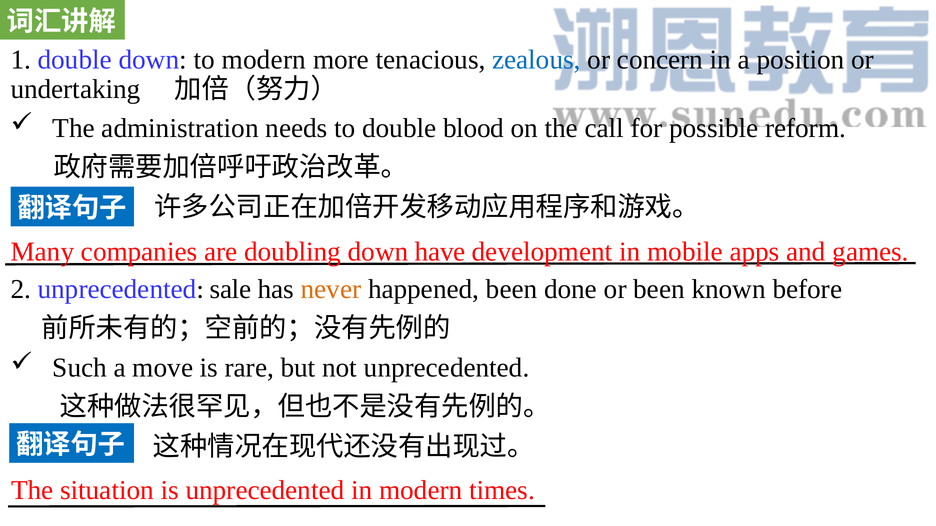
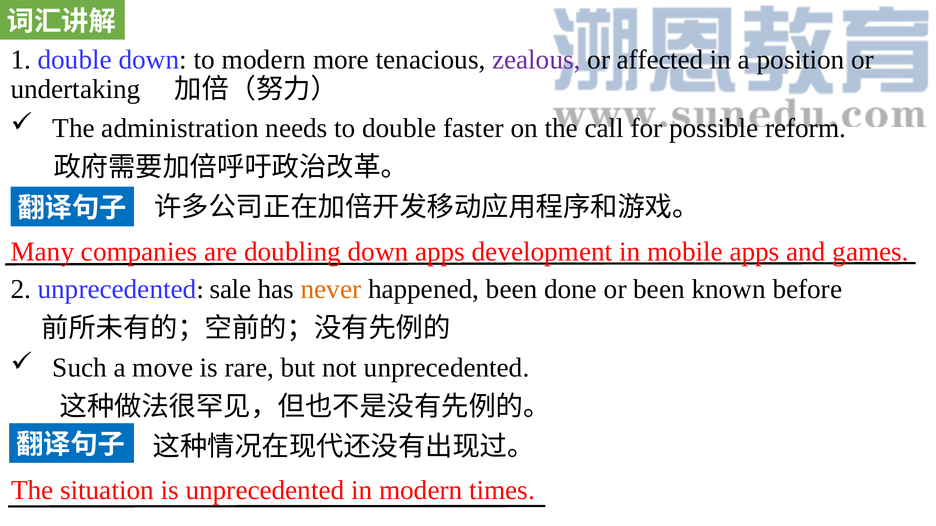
zealous colour: blue -> purple (536, 60)
concern: concern -> affected (660, 60)
blood: blood -> faster (473, 128)
down have: have -> apps (440, 252)
